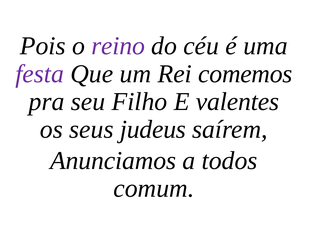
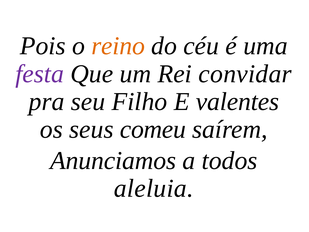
reino colour: purple -> orange (118, 46)
comemos: comemos -> convidar (245, 74)
judeus: judeus -> comeu (153, 129)
comum: comum -> aleluia (154, 188)
